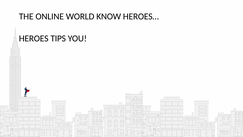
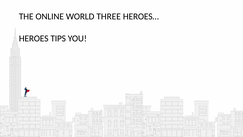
KNOW: KNOW -> THREE (109, 16)
